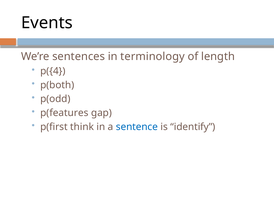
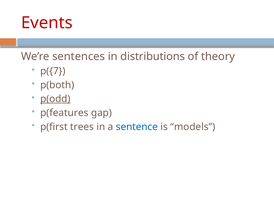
Events colour: black -> red (47, 23)
terminology: terminology -> distributions (153, 57)
length: length -> theory (218, 57)
p({4: p({4 -> p({7 (53, 71)
p(odd underline: none -> present (55, 99)
think: think -> trees (82, 127)
identify: identify -> models (193, 127)
